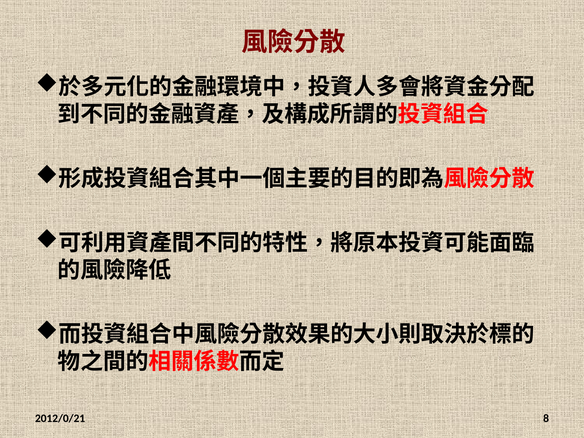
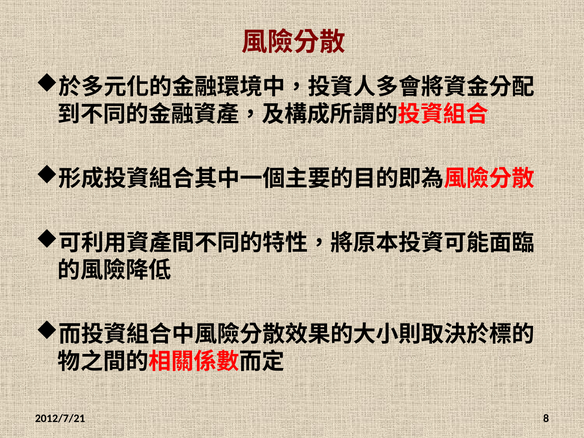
2012/0/21: 2012/0/21 -> 2012/7/21 (60, 418)
